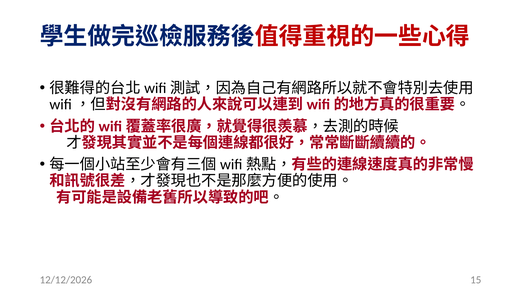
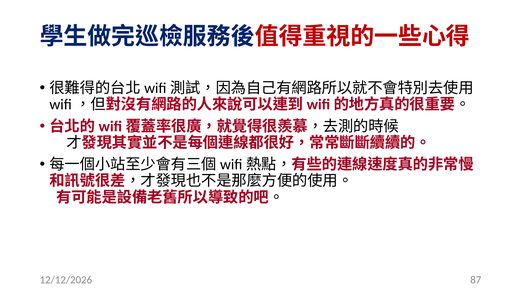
15: 15 -> 87 (476, 280)
